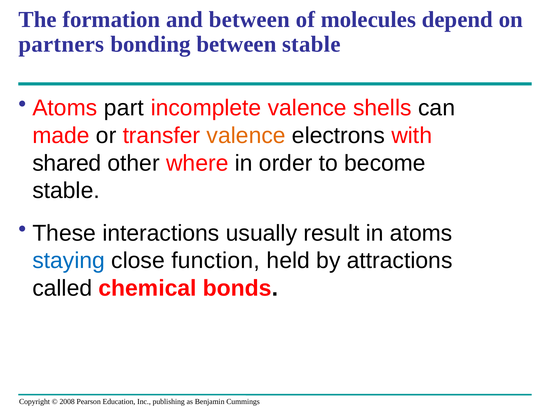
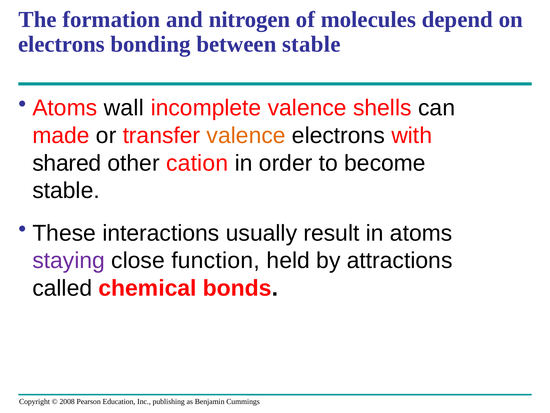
and between: between -> nitrogen (250, 20)
partners: partners -> electrons (62, 44)
part: part -> wall (124, 108)
where: where -> cation (197, 163)
staying colour: blue -> purple (69, 260)
